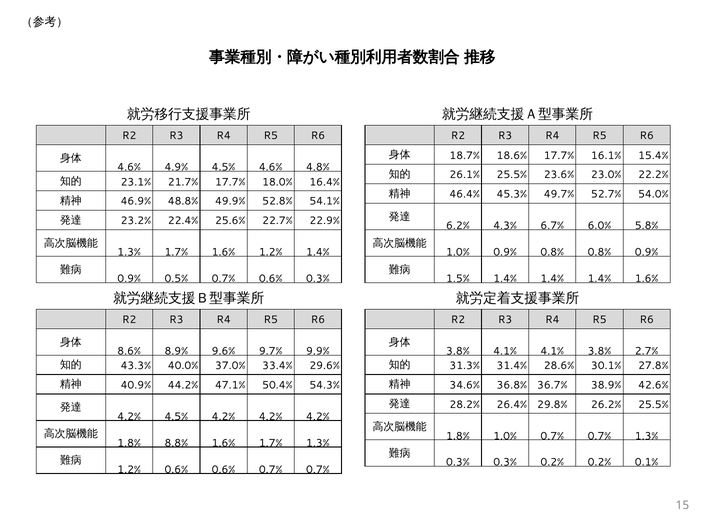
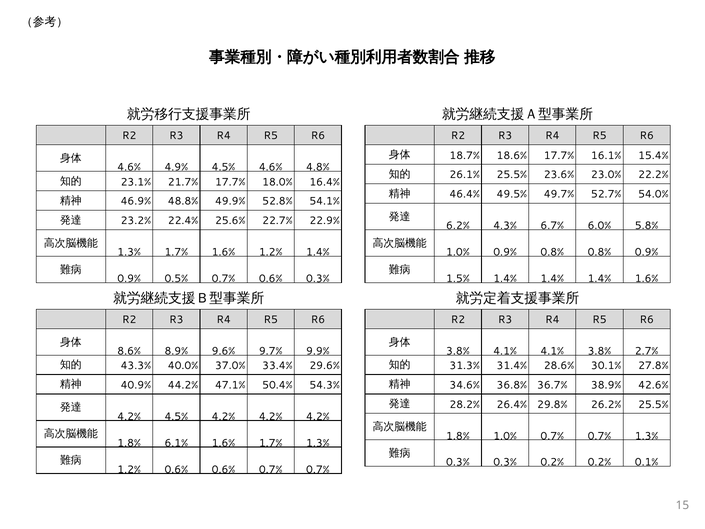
45.3%: 45.3% -> 49.5% (512, 194)
8.8%: 8.8% -> 6.1% (176, 443)
